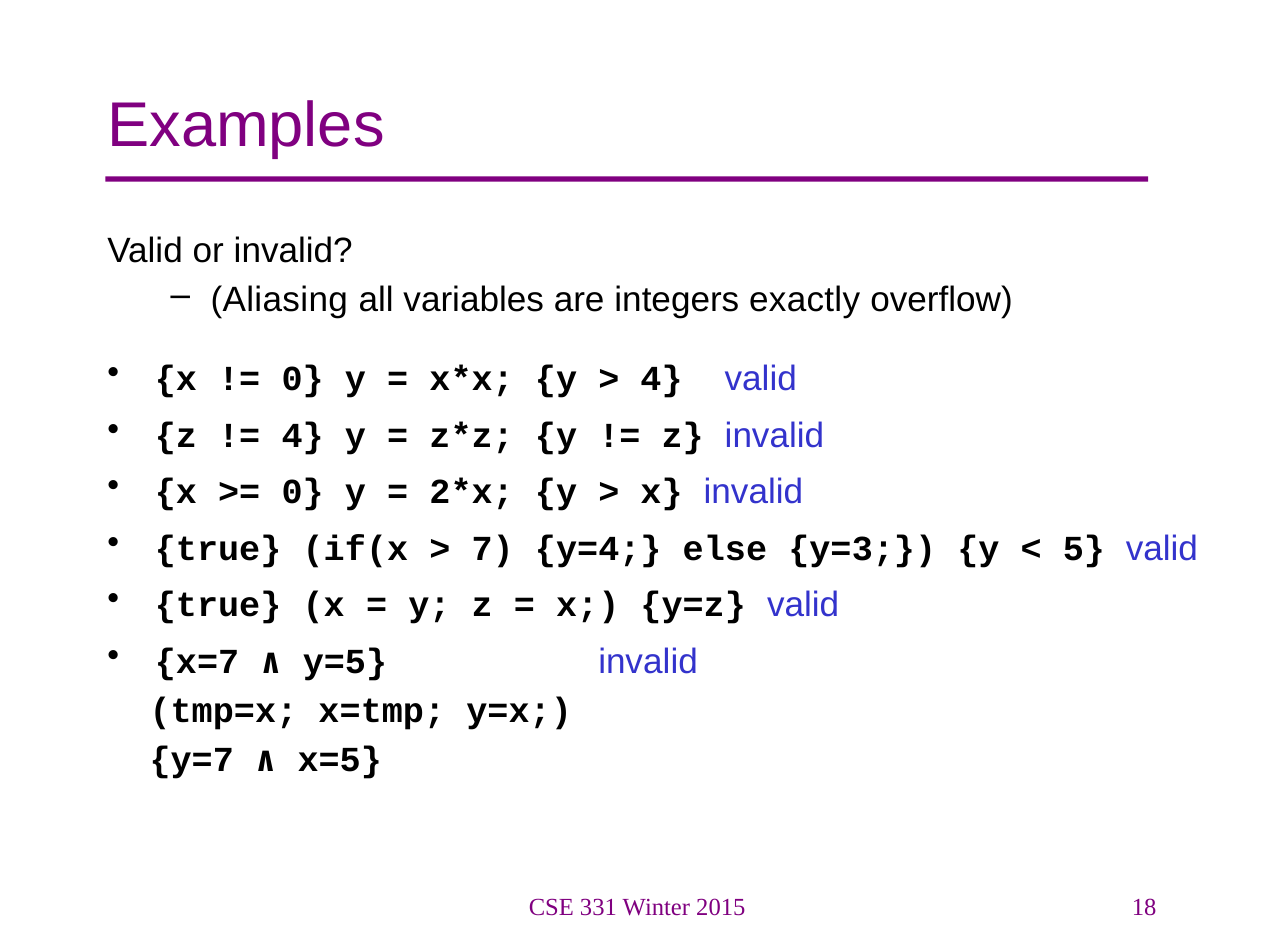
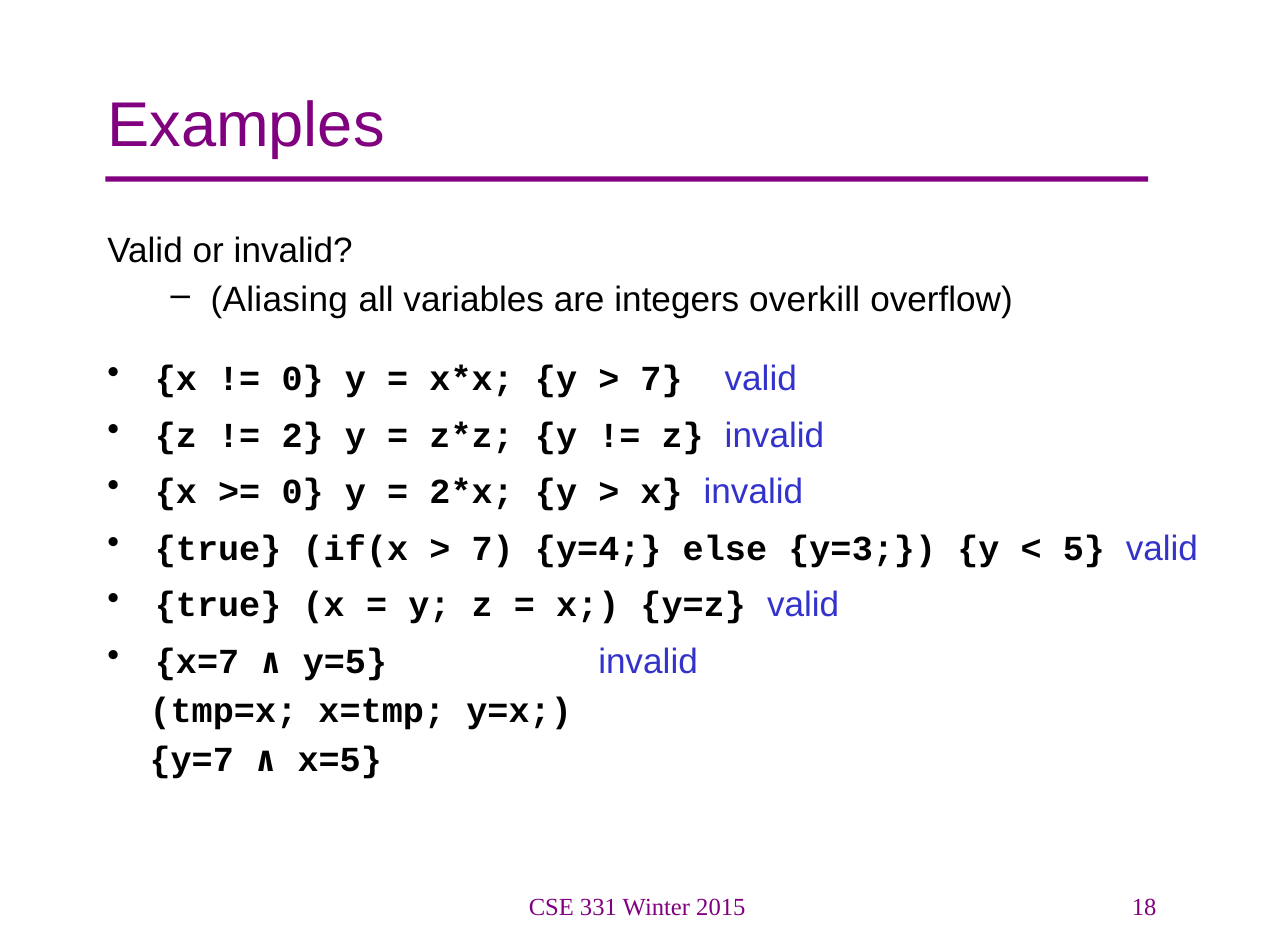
exactly: exactly -> overkill (805, 300)
4: 4 -> 7 (662, 379)
4: 4 -> 2 (303, 435)
